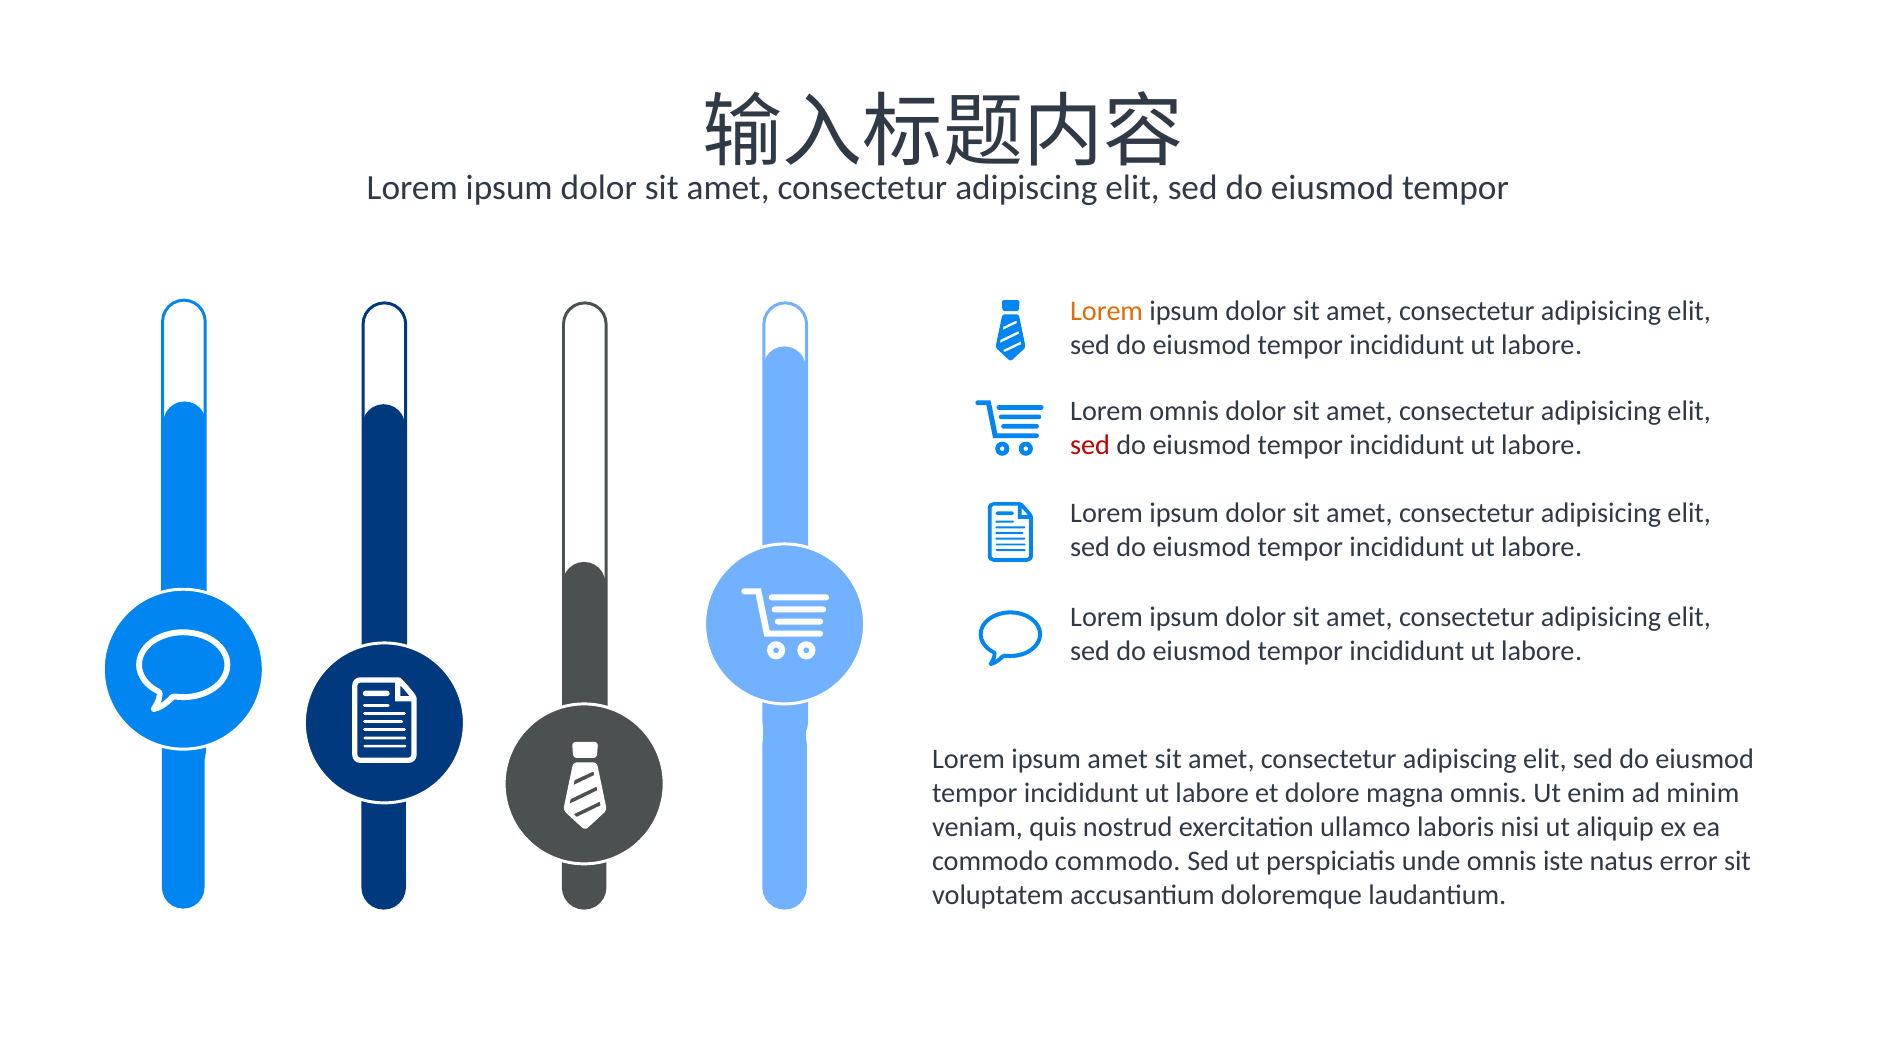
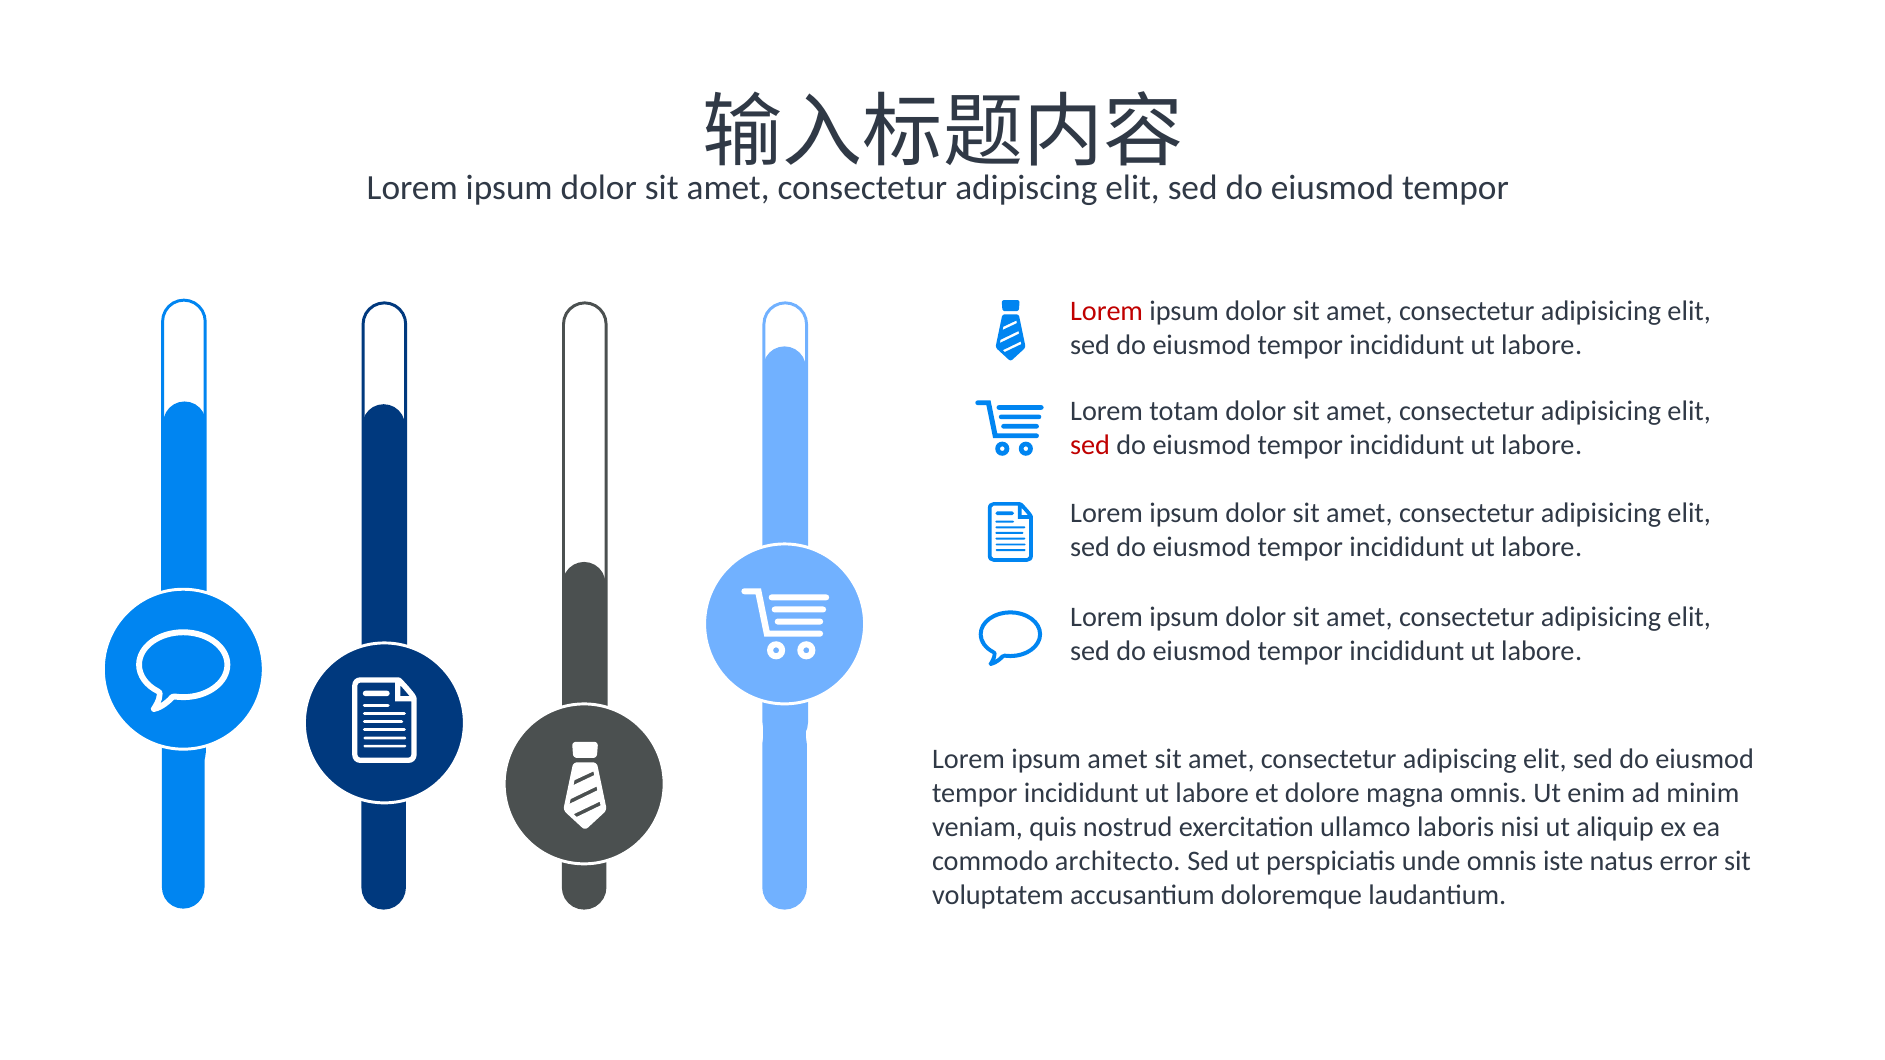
Lorem colour: orange -> red (1107, 311)
Lorem omnis: omnis -> totam (1184, 411)
commodo commodo: commodo -> architecto (1118, 861)
